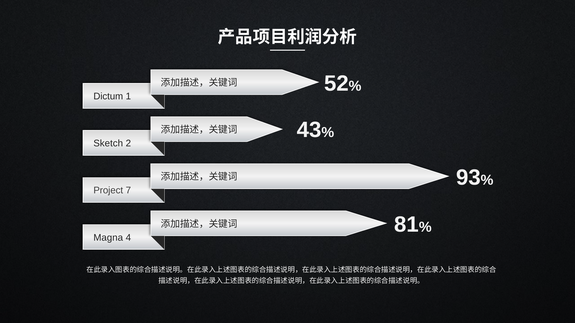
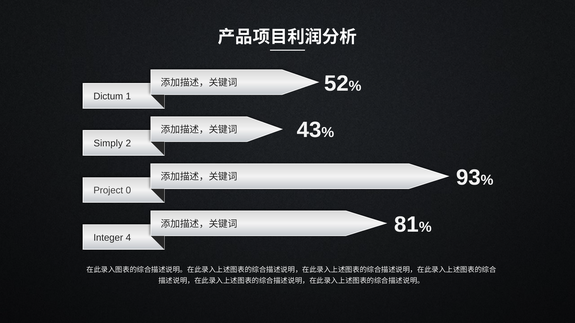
Sketch: Sketch -> Simply (108, 144)
7: 7 -> 0 (128, 191)
Magna: Magna -> Integer (108, 238)
